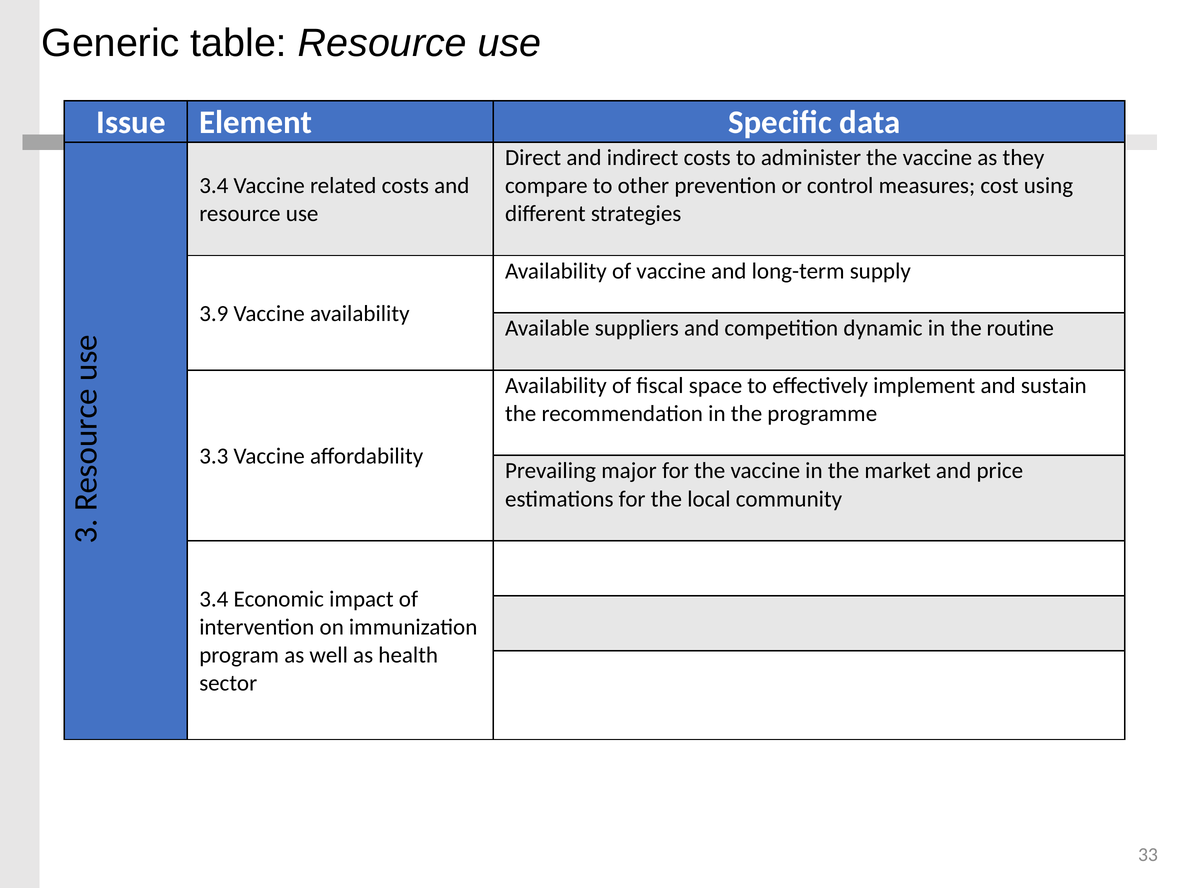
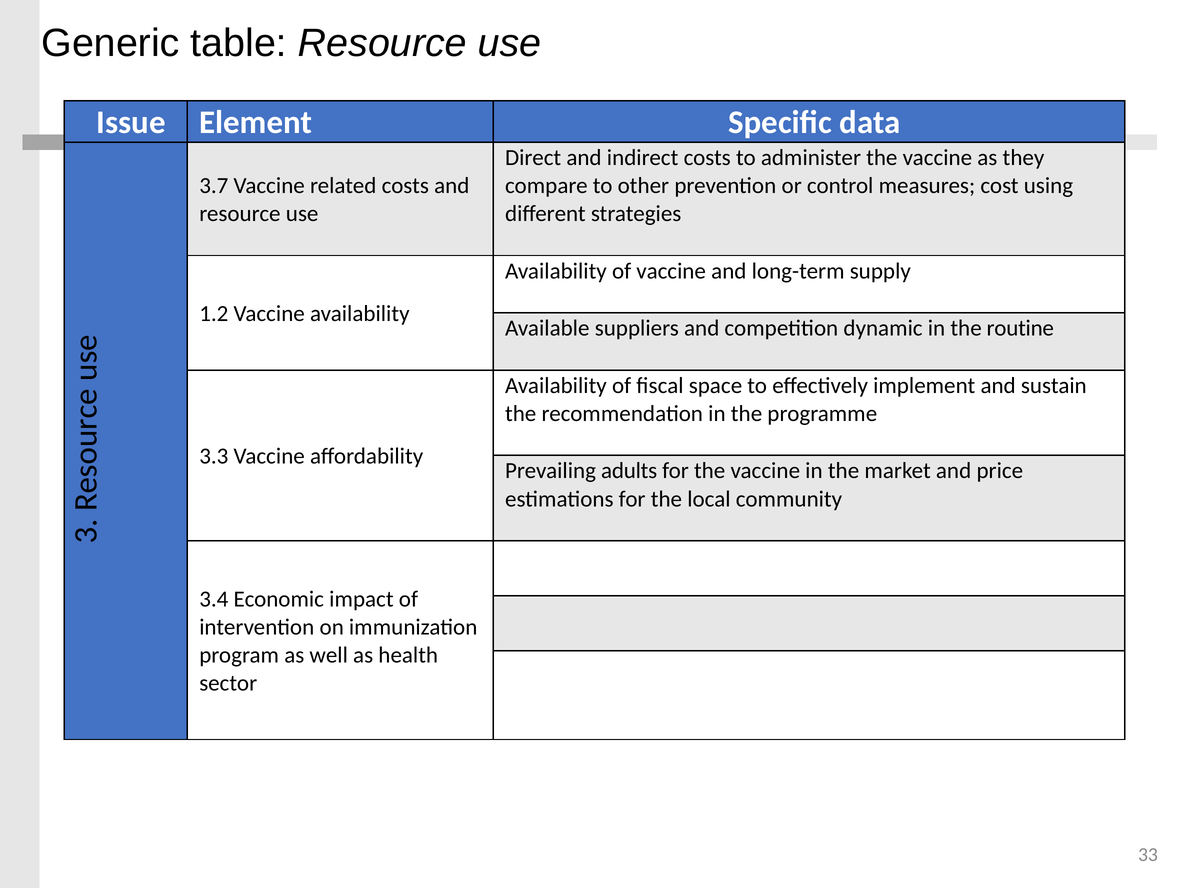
3.4: 3.4 -> 3.7 (214, 186)
3.9: 3.9 -> 1.2 (214, 314)
major: major -> adults (629, 471)
